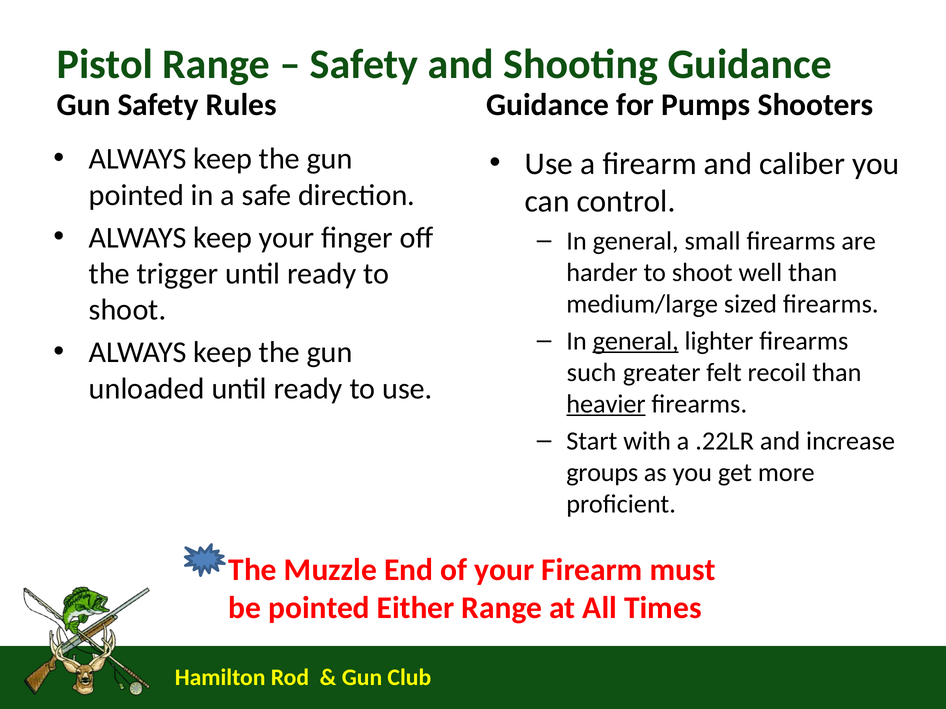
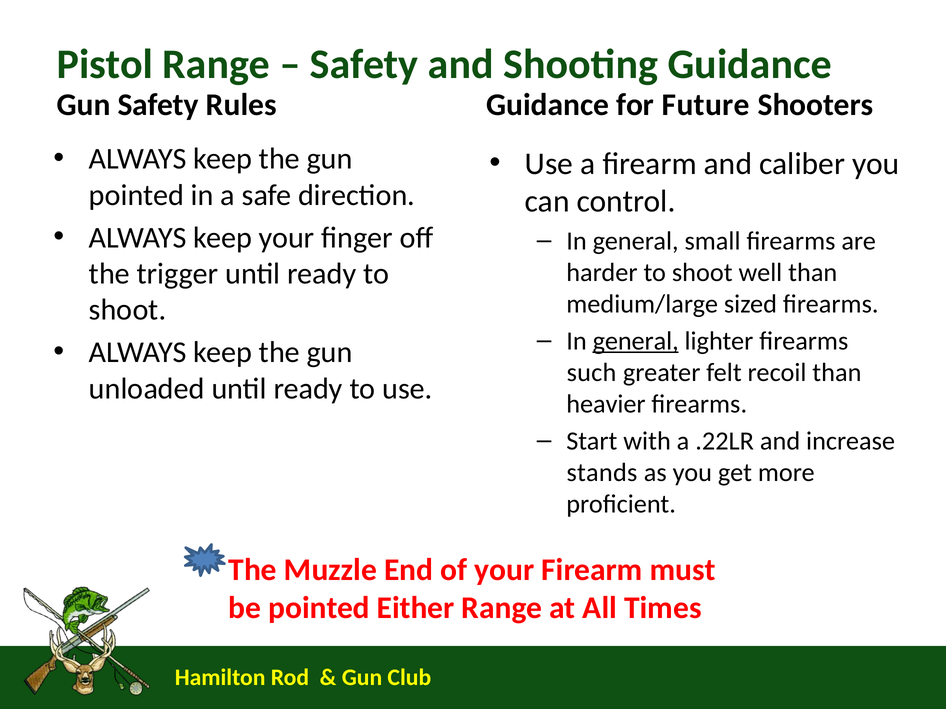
Pumps: Pumps -> Future (706, 105)
heavier underline: present -> none (606, 404)
groups: groups -> stands (602, 473)
